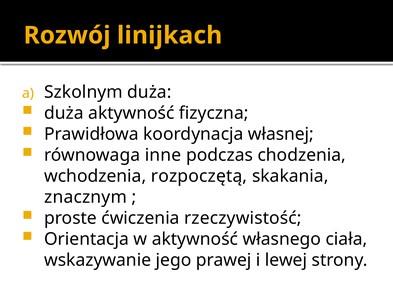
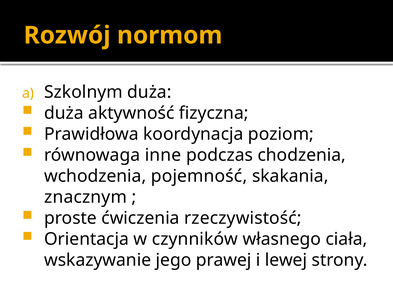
linijkach: linijkach -> normom (170, 35)
własnej: własnej -> poziom (281, 134)
rozpoczętą: rozpoczętą -> pojemność (199, 176)
w aktywność: aktywność -> czynników (195, 239)
